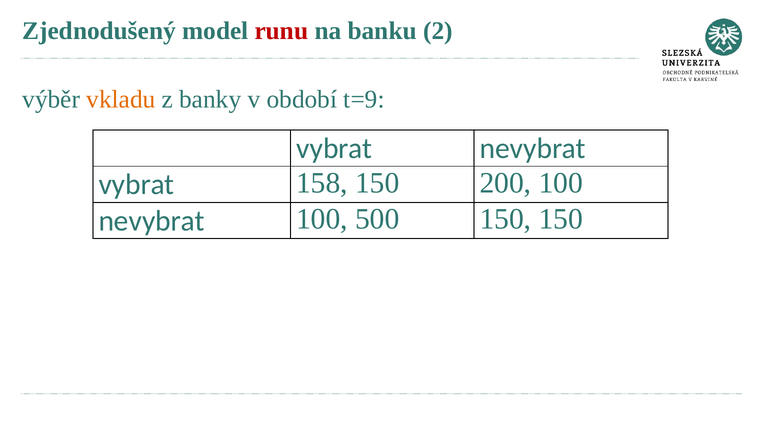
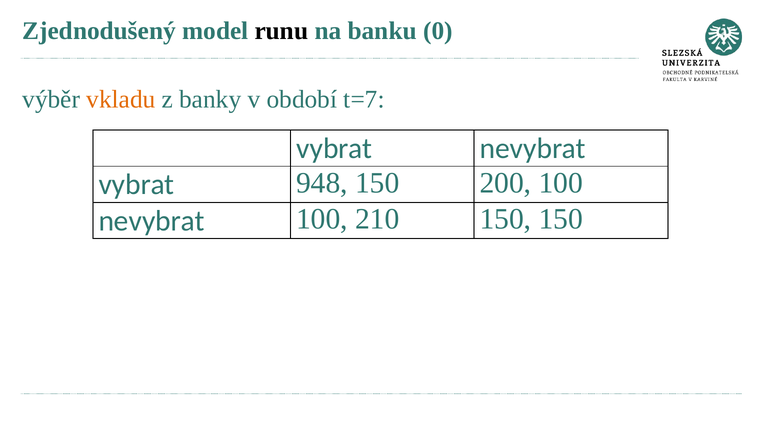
runu colour: red -> black (281, 31)
2: 2 -> 0 (438, 31)
t=9: t=9 -> t=7 (364, 99)
158: 158 -> 948 (322, 183)
500: 500 -> 210 (377, 219)
